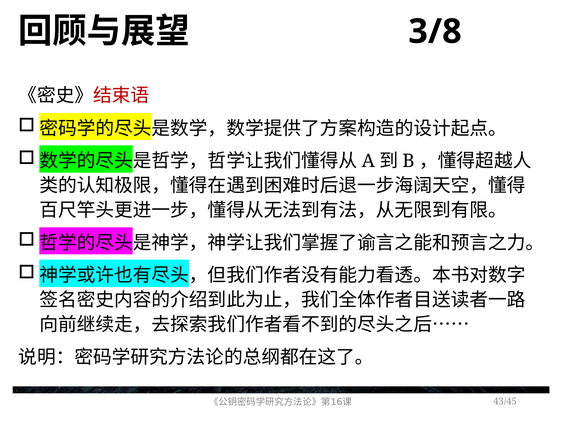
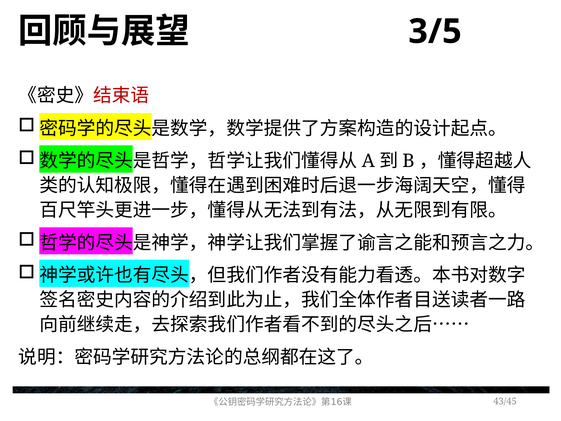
3/8: 3/8 -> 3/5 (435, 32)
